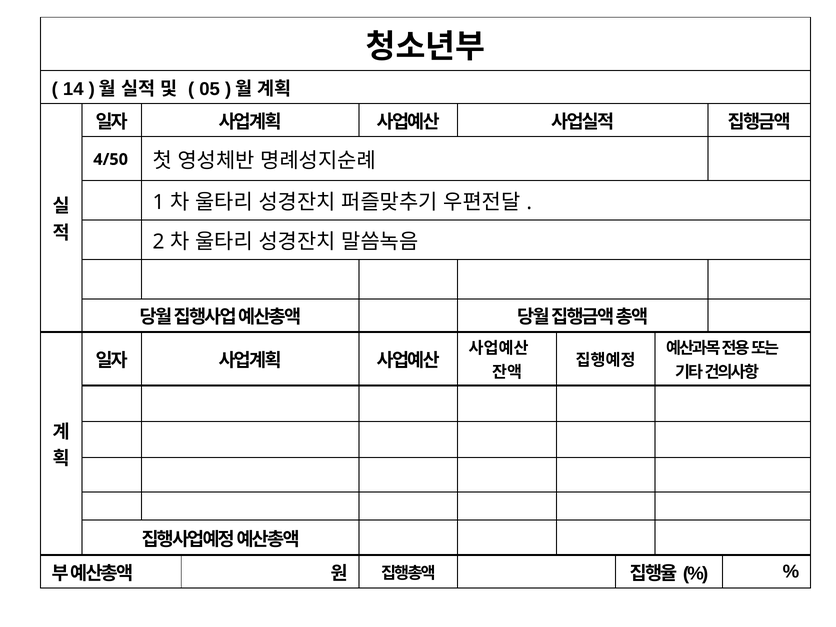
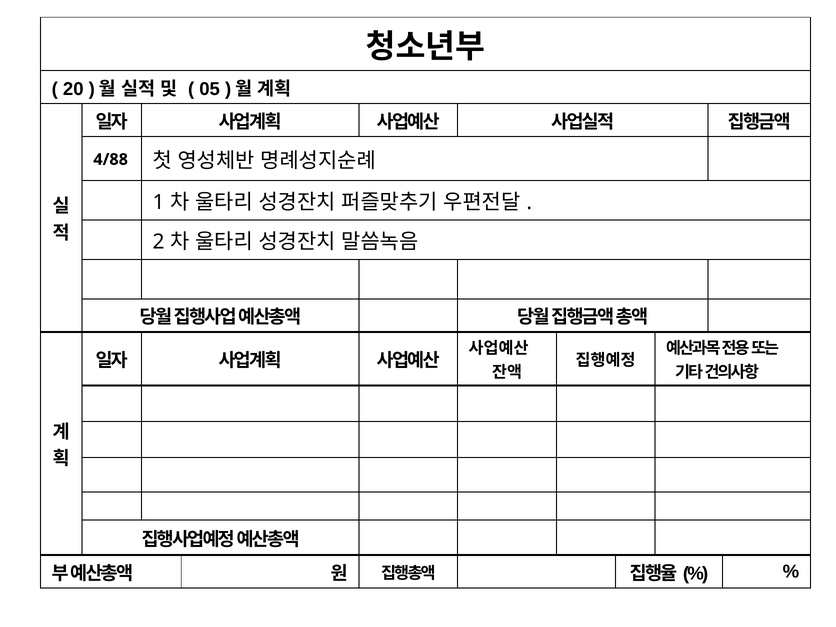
14: 14 -> 20 (73, 89)
4/50: 4/50 -> 4/88 (111, 159)
